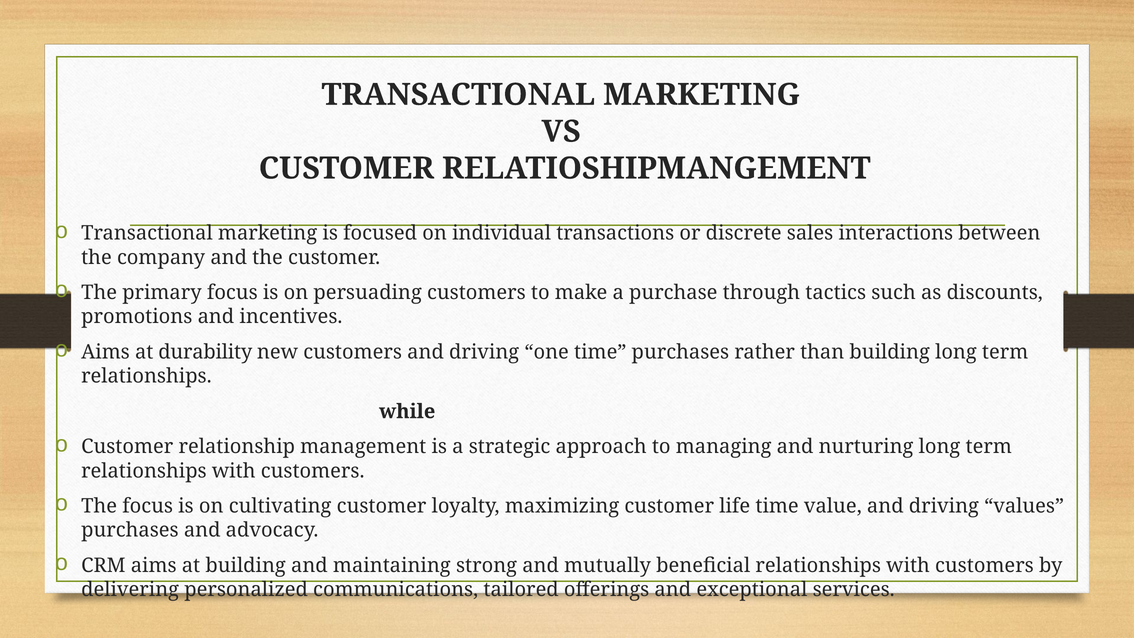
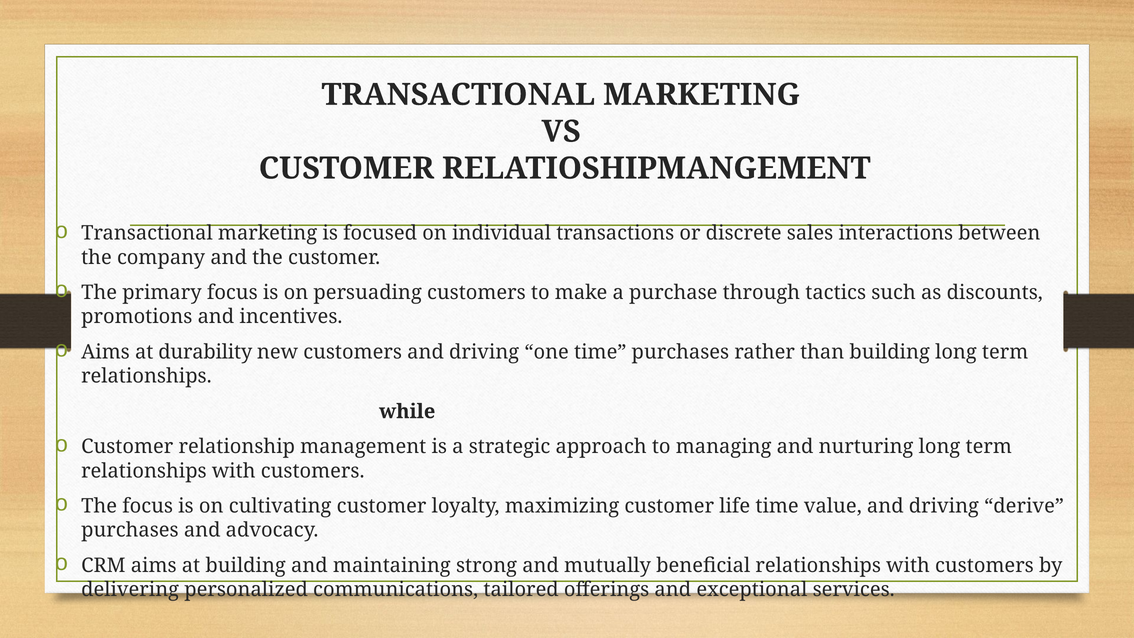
values: values -> derive (1024, 506)
